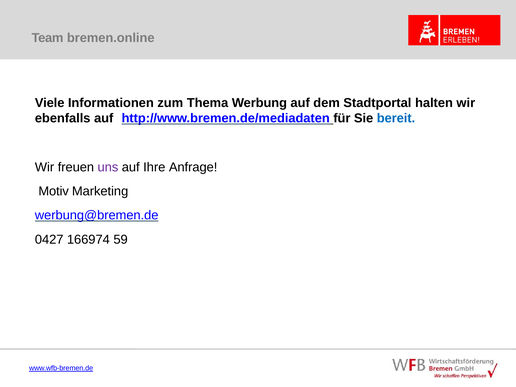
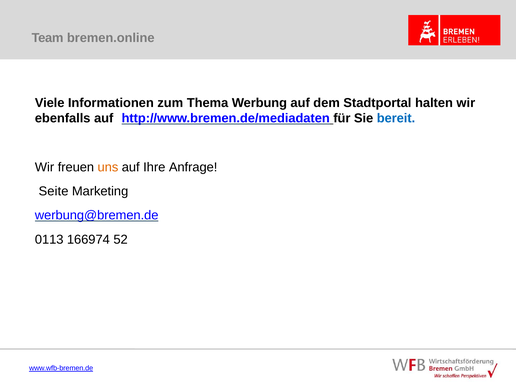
uns colour: purple -> orange (108, 167)
Motiv: Motiv -> Seite (54, 191)
0427: 0427 -> 0113 (49, 239)
59: 59 -> 52 (121, 239)
